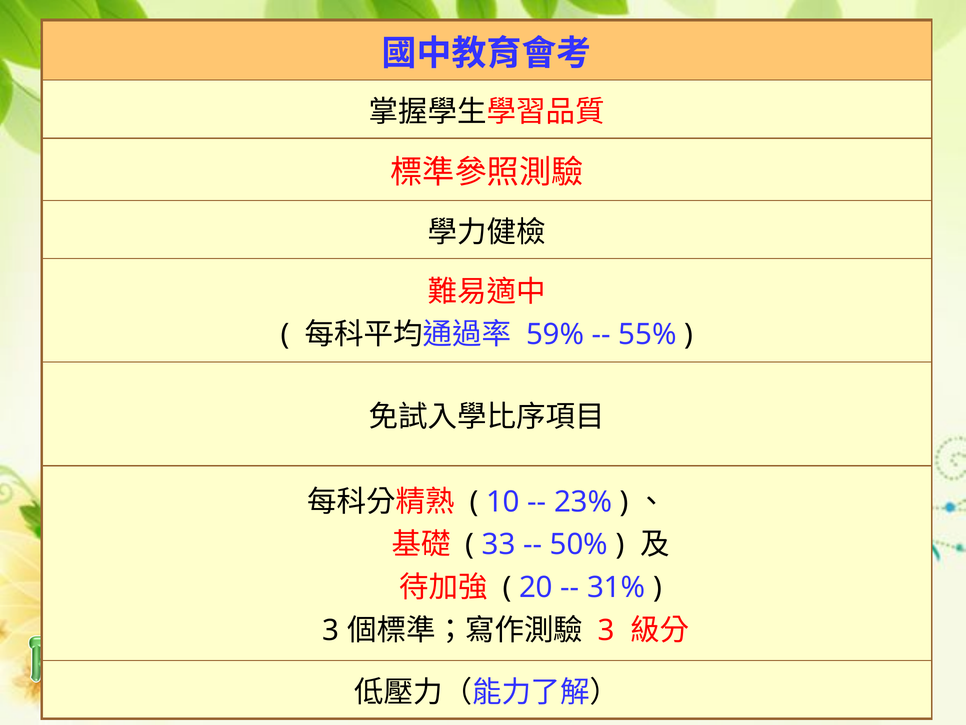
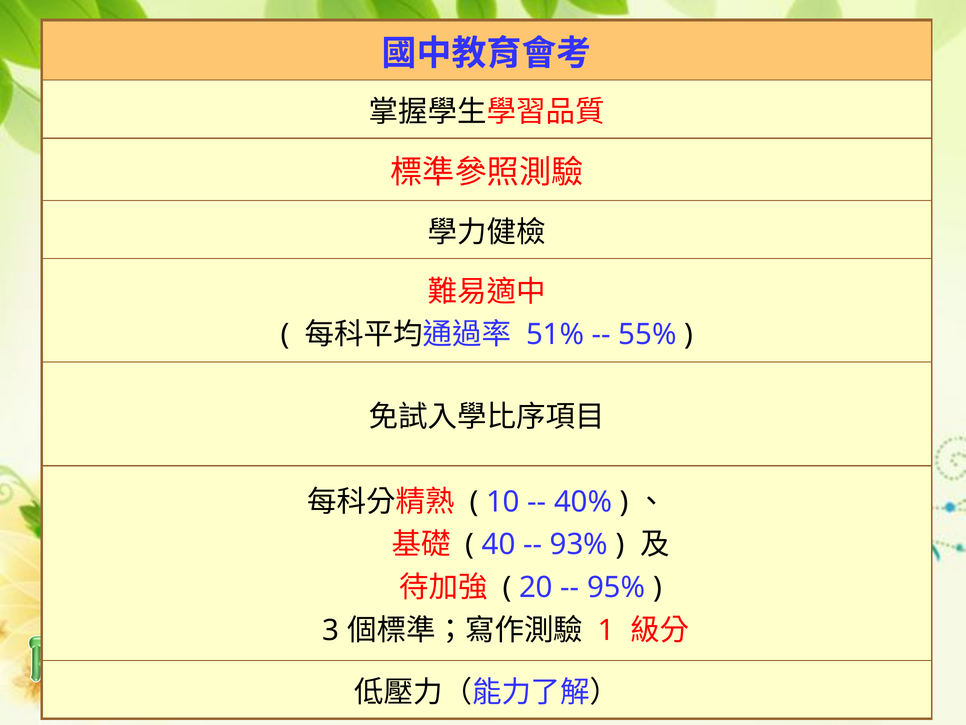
59%: 59% -> 51% (555, 334)
23%: 23% -> 40% (583, 502)
33: 33 -> 40 (499, 544)
50%: 50% -> 93% (579, 544)
31%: 31% -> 95% (616, 587)
3: 3 -> 1 (606, 630)
